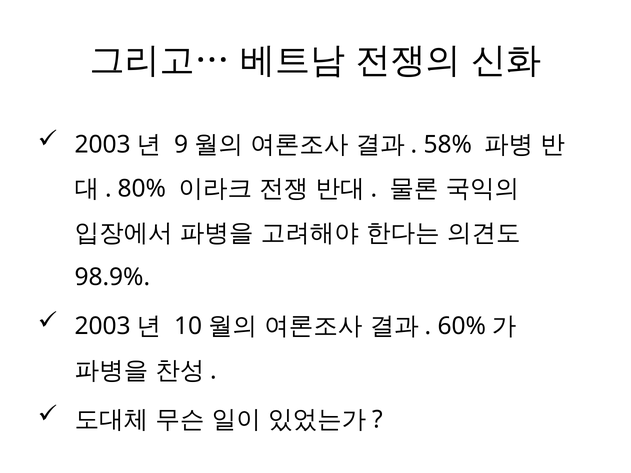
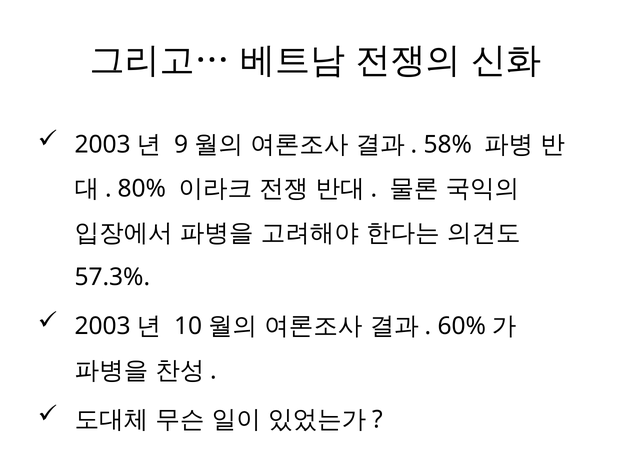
98.9%: 98.9% -> 57.3% (112, 277)
